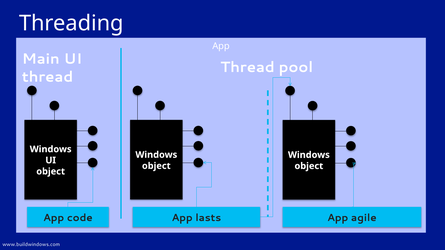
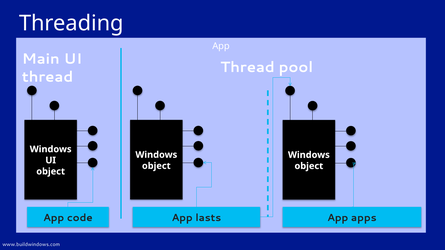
agile: agile -> apps (364, 218)
